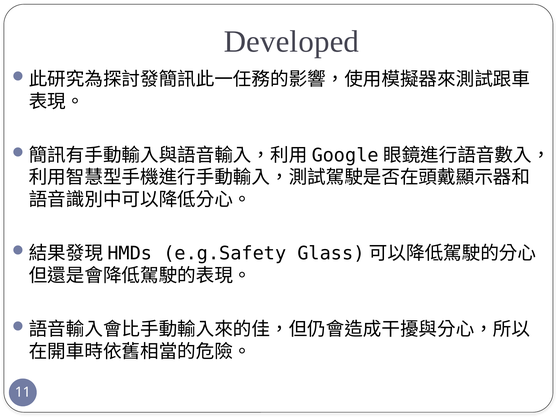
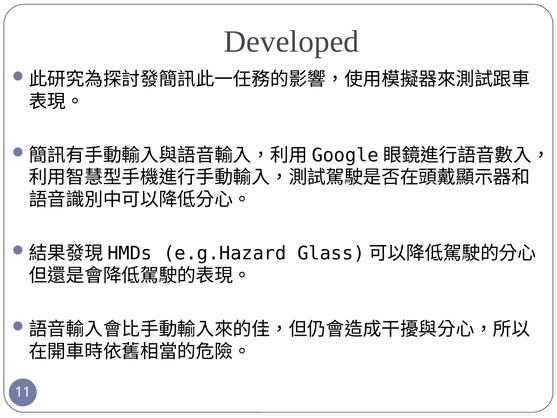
e.g.Safety: e.g.Safety -> e.g.Hazard (225, 253)
